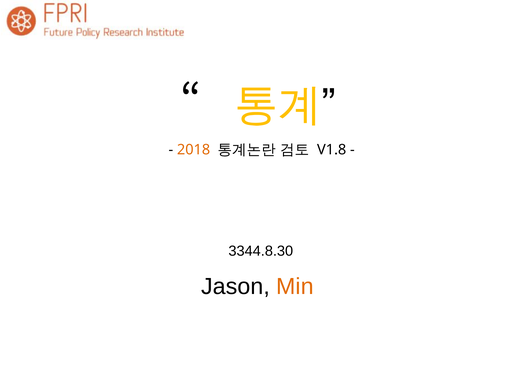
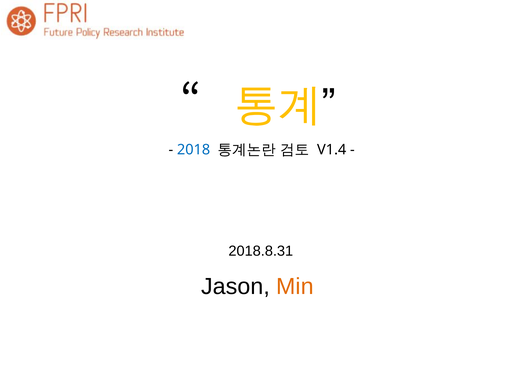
2018 colour: orange -> blue (194, 150)
V1.8: V1.8 -> V1.4 (332, 150)
3344.8.30: 3344.8.30 -> 2018.8.31 (261, 251)
